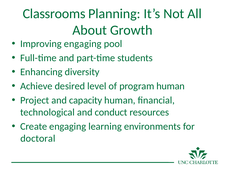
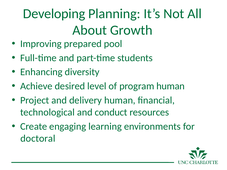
Classrooms: Classrooms -> Developing (54, 14)
Improving engaging: engaging -> prepared (83, 44)
capacity: capacity -> delivery (86, 100)
